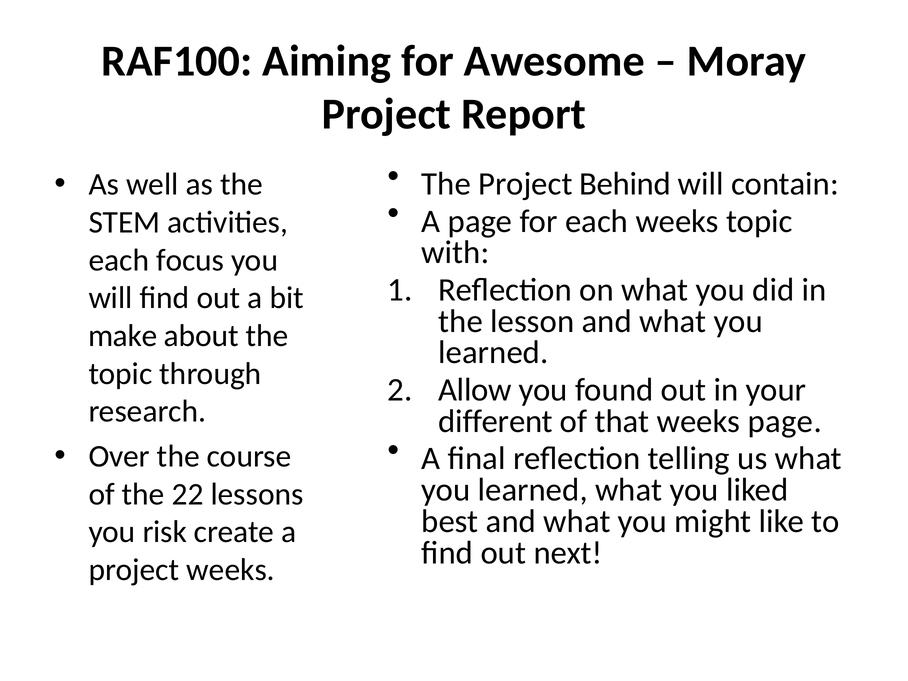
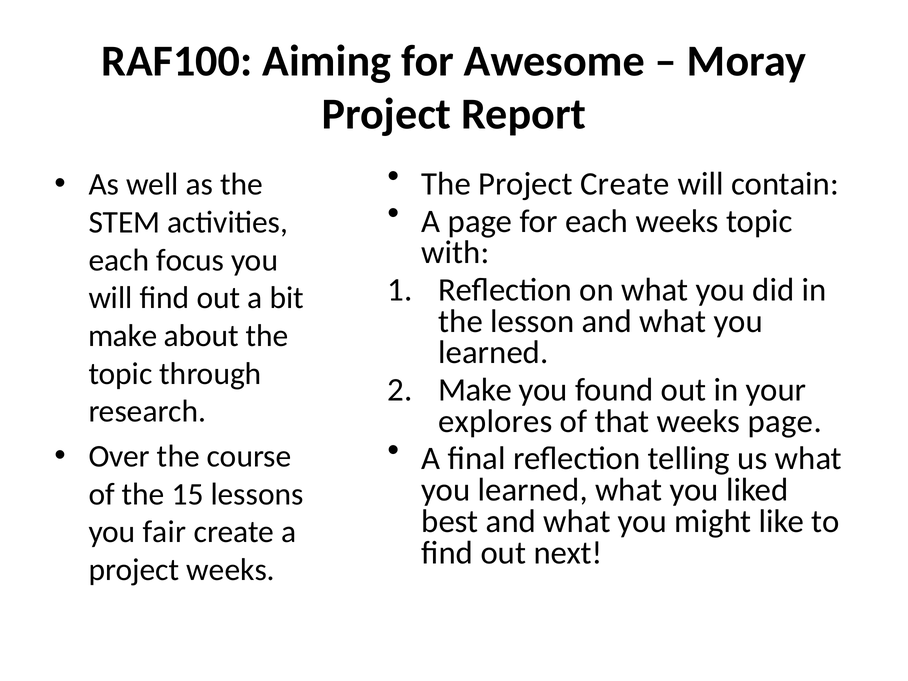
Project Behind: Behind -> Create (625, 184)
Allow: Allow -> Make (475, 390)
different: different -> explores (495, 421)
22: 22 -> 15 (188, 494)
risk: risk -> fair (164, 532)
